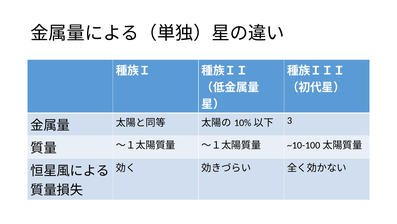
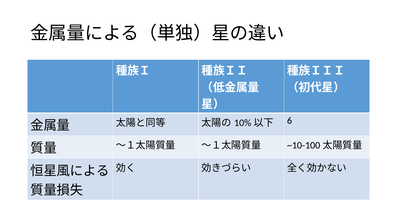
3: 3 -> 6 (290, 120)
